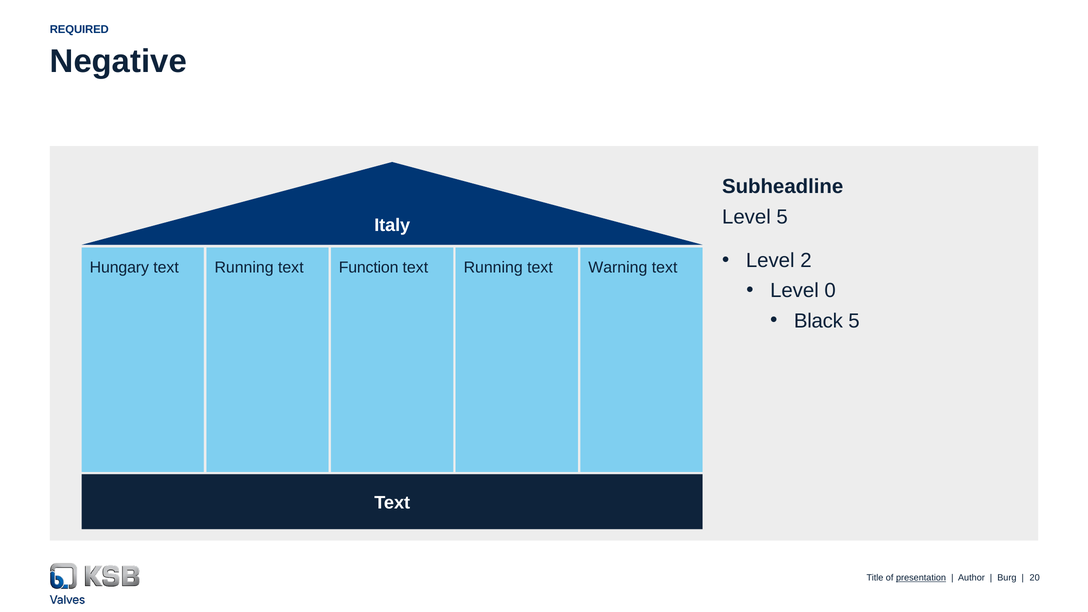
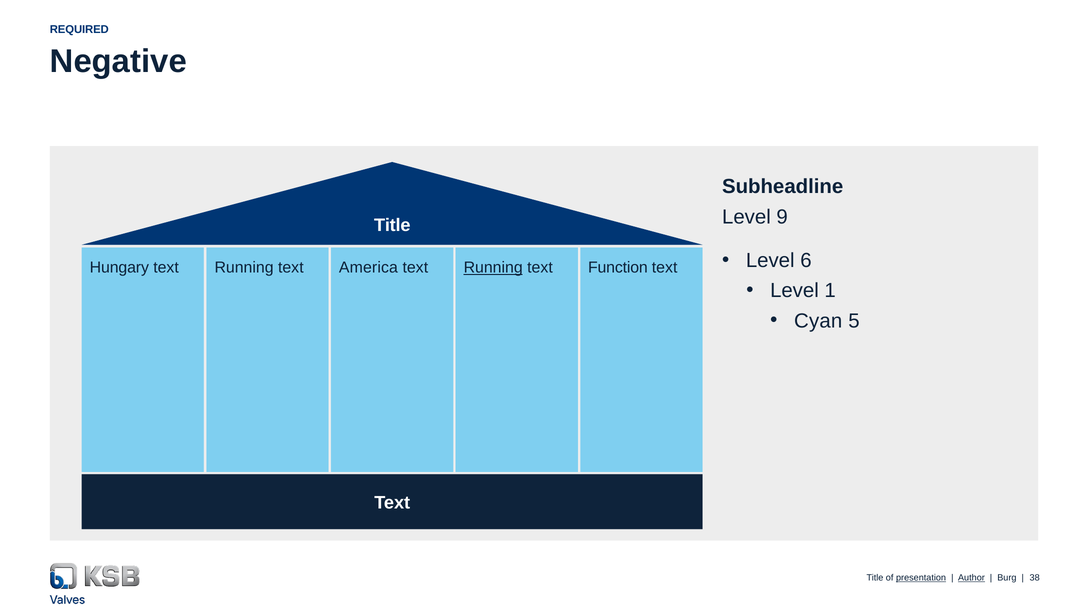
Level 5: 5 -> 9 (782, 217)
Italy: Italy -> Title (392, 225)
2: 2 -> 6 (806, 261)
Function: Function -> America (368, 268)
Running underline: none -> present (493, 268)
Warning: Warning -> Function (618, 268)
0: 0 -> 1 (830, 291)
Black: Black -> Cyan (818, 321)
Author underline: none -> present (971, 578)
20: 20 -> 38 (1035, 578)
